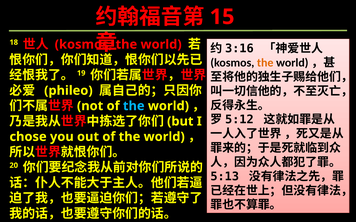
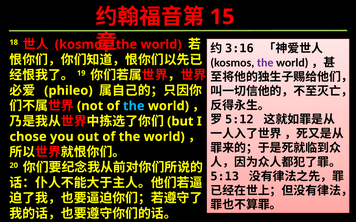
the colour: orange -> purple (265, 63)
